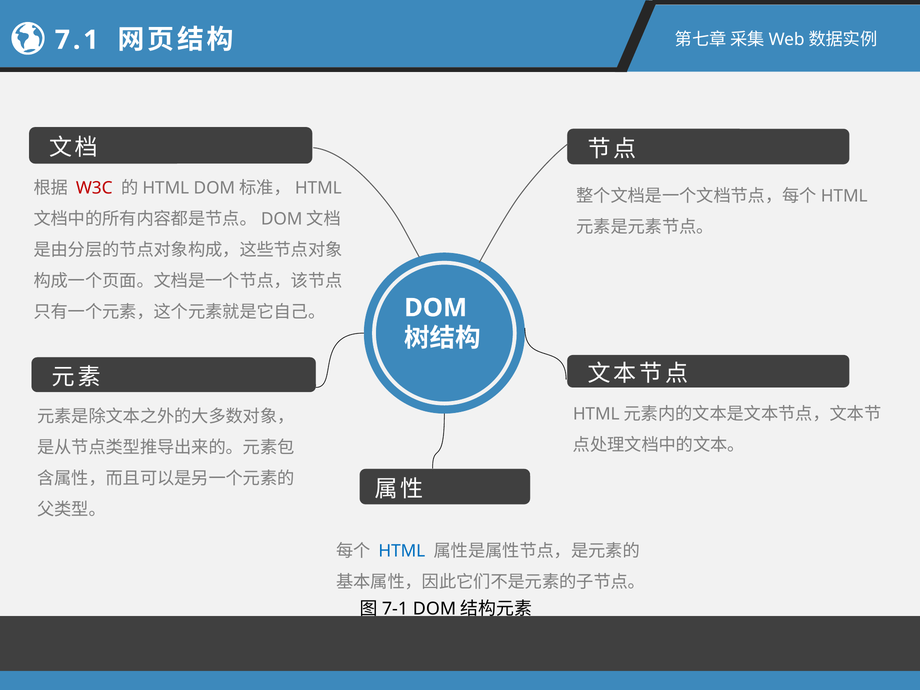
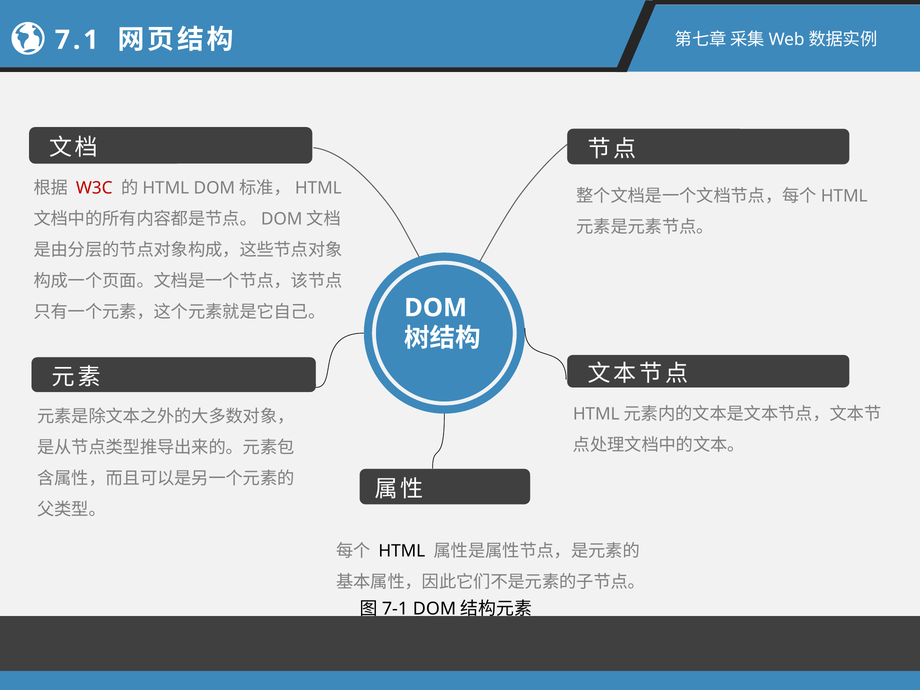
HTML colour: blue -> black (402, 551)
